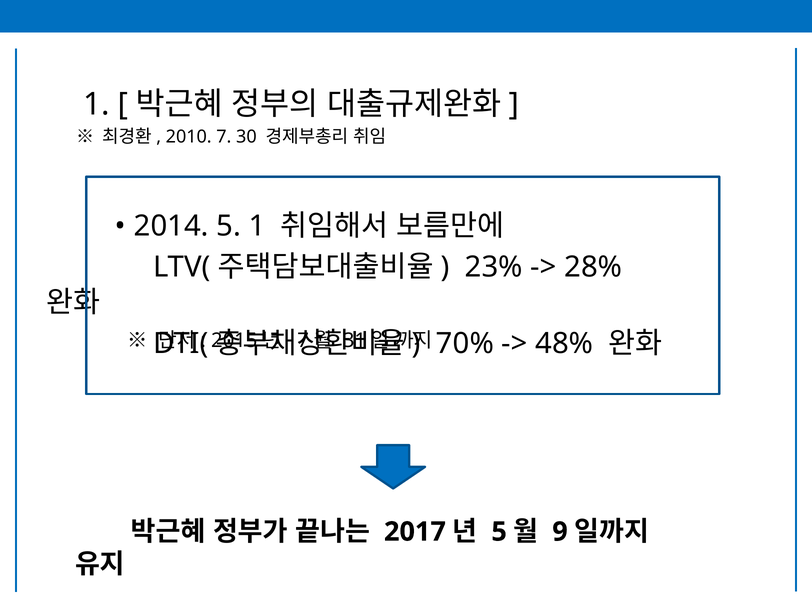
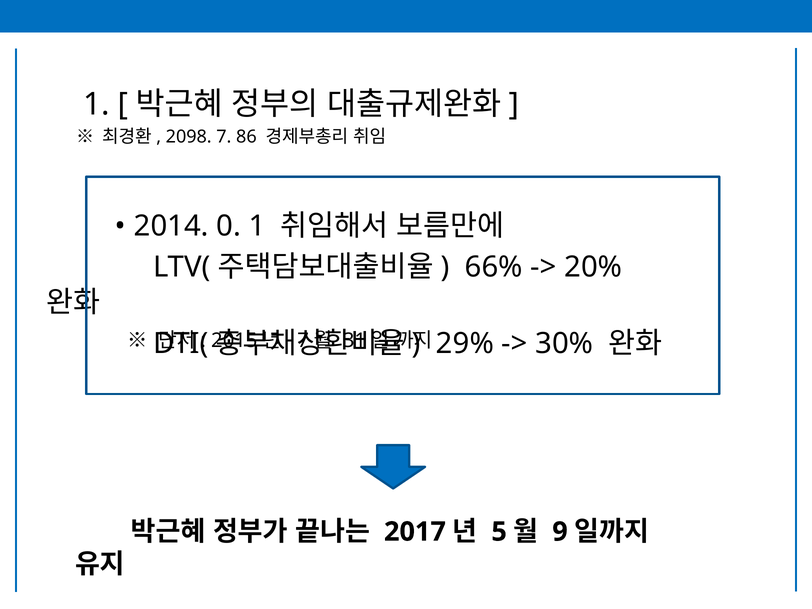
2010: 2010 -> 2098 (189, 137)
30: 30 -> 86 (246, 137)
2014 5: 5 -> 0 (229, 226)
23%: 23% -> 66% (494, 267)
28%: 28% -> 20% (593, 267)
70%: 70% -> 29% (465, 343)
48%: 48% -> 30% (564, 343)
